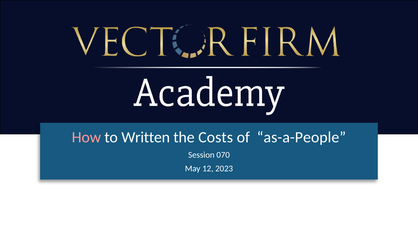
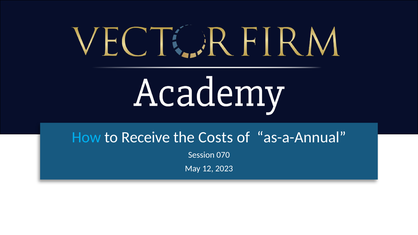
How colour: pink -> light blue (86, 137)
Written: Written -> Receive (146, 137)
as-a-People: as-a-People -> as-a-Annual (301, 137)
